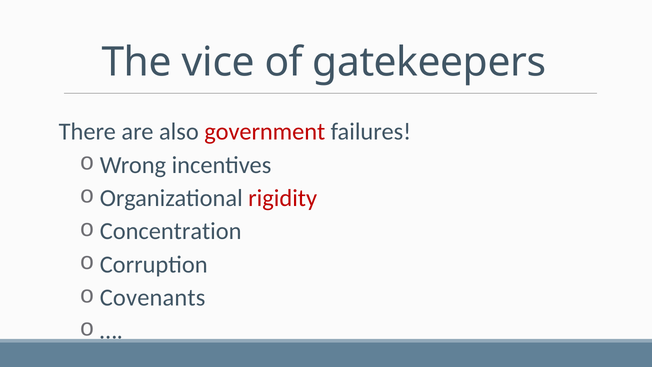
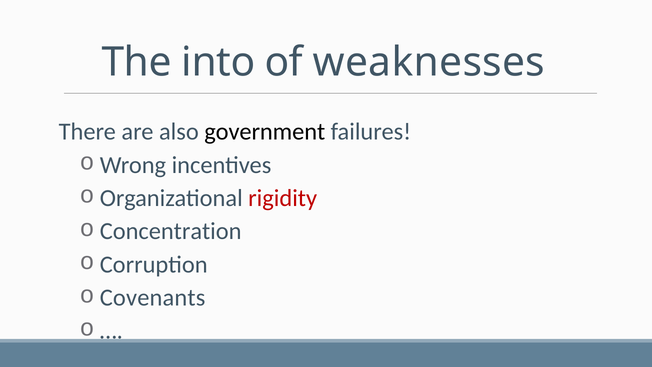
vice: vice -> into (218, 62)
gatekeepers: gatekeepers -> weaknesses (429, 62)
government colour: red -> black (265, 132)
